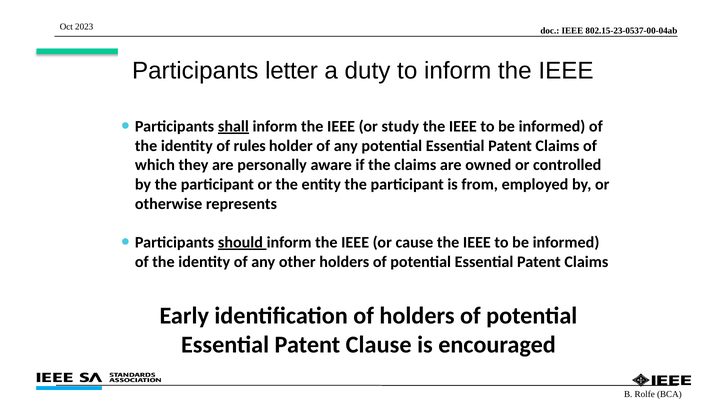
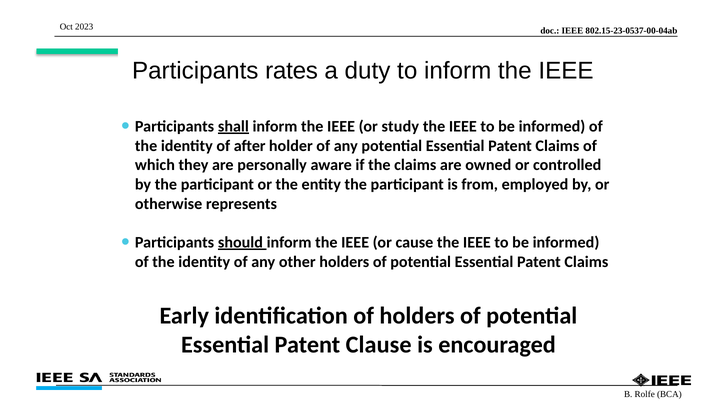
letter: letter -> rates (292, 71)
rules: rules -> after (250, 146)
